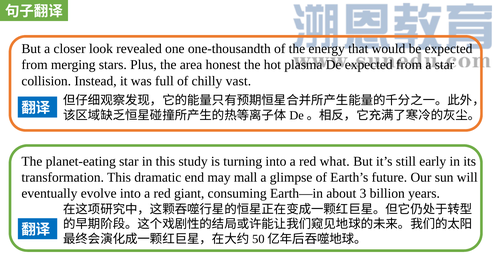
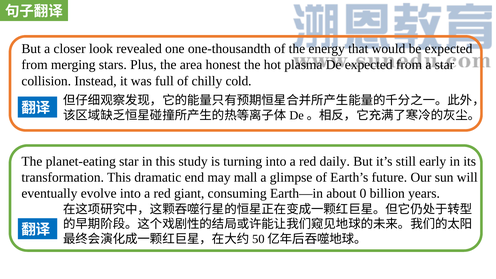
vast: vast -> cold (239, 81)
what: what -> daily (335, 161)
3: 3 -> 0 (363, 193)
